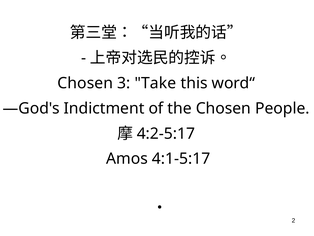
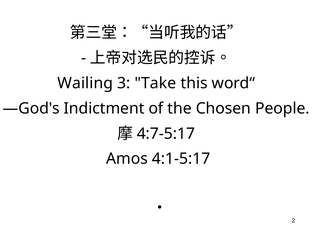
Chosen: Chosen -> Wailing (85, 83)
4:2-5:17: 4:2-5:17 -> 4:7-5:17 (166, 133)
